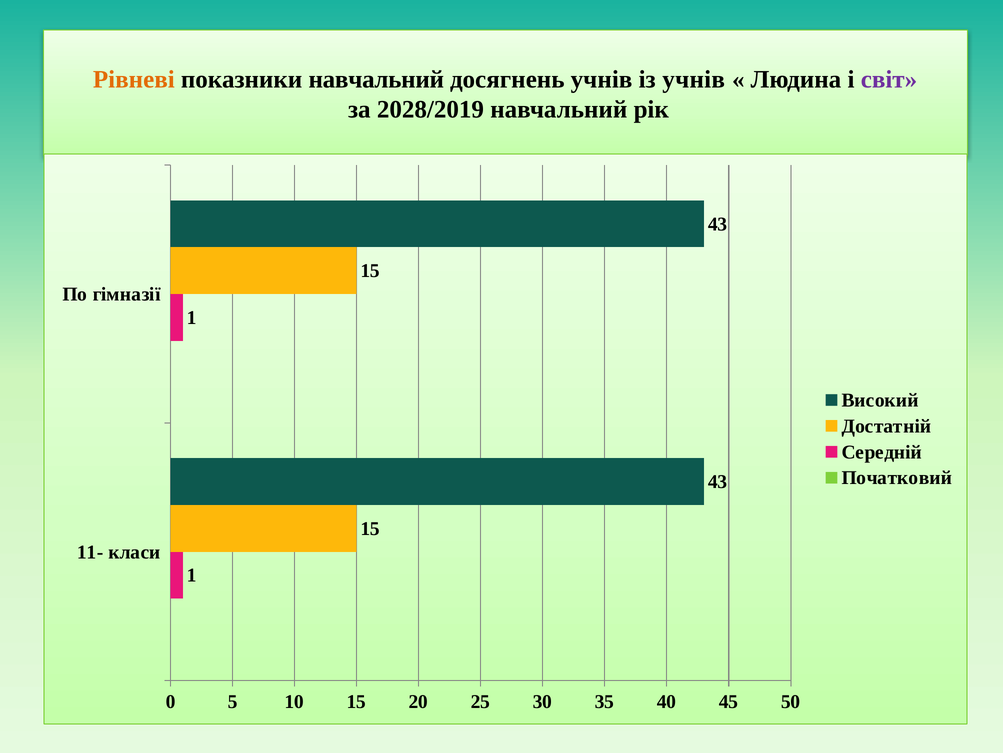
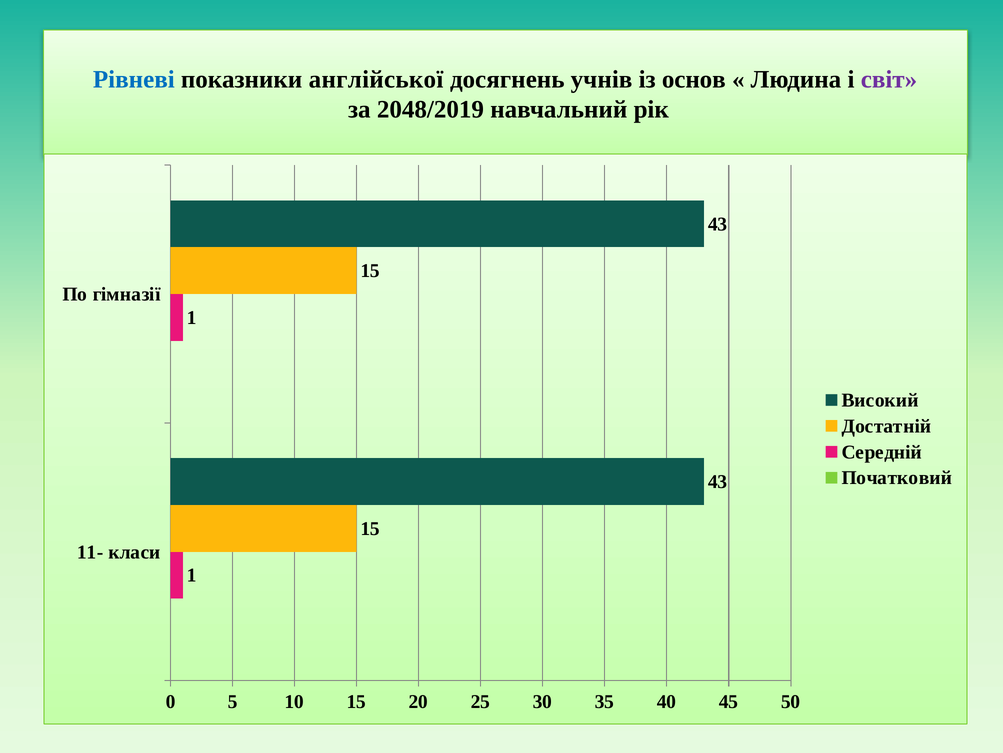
Рівневі colour: orange -> blue (134, 80)
показники навчальний: навчальний -> англійської (376, 80)
із учнів: учнів -> основ (694, 80)
2028/2019: 2028/2019 -> 2048/2019 (430, 110)
